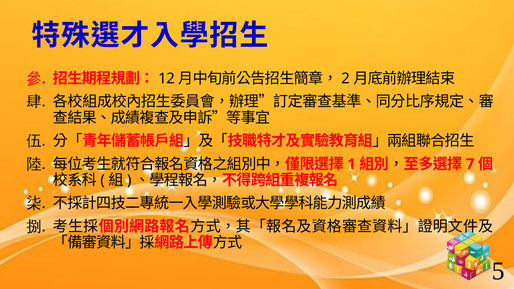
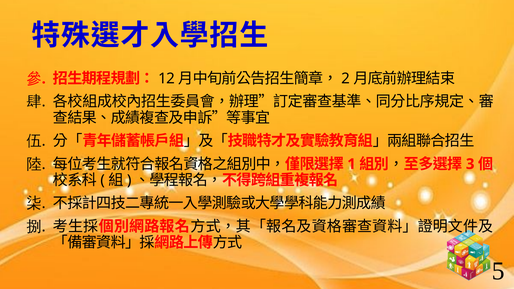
7: 7 -> 3 (470, 164)
